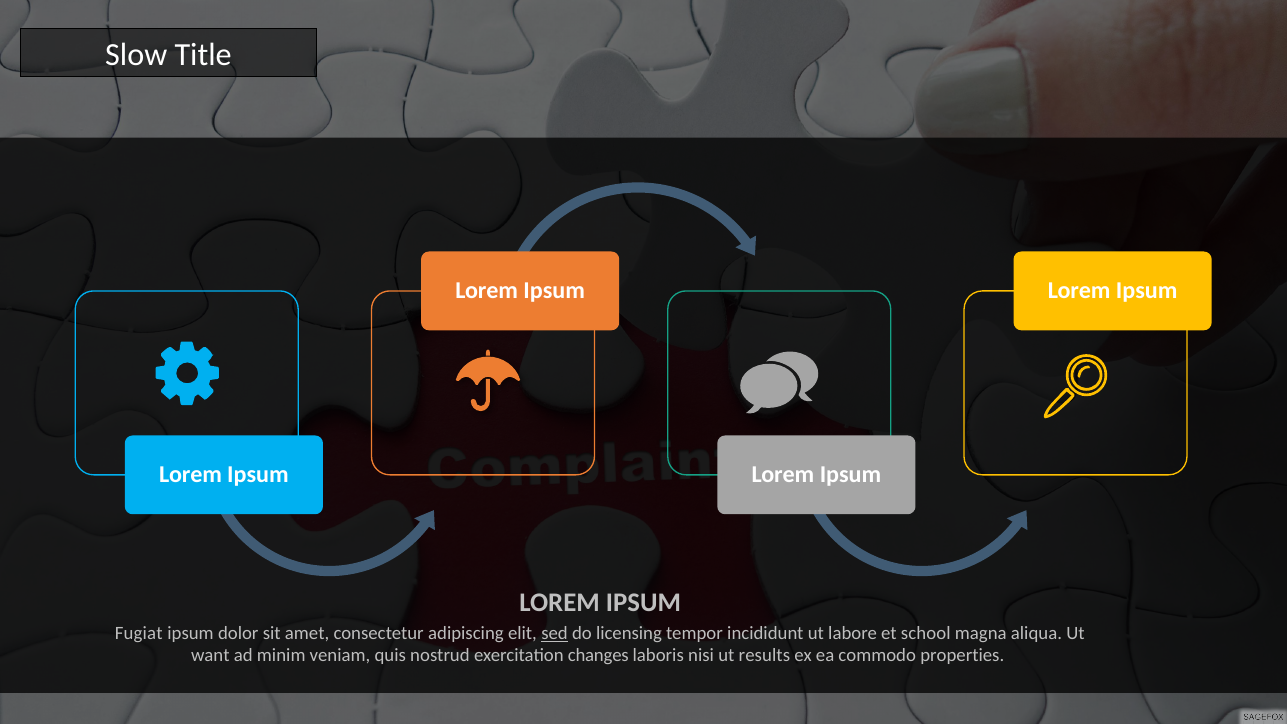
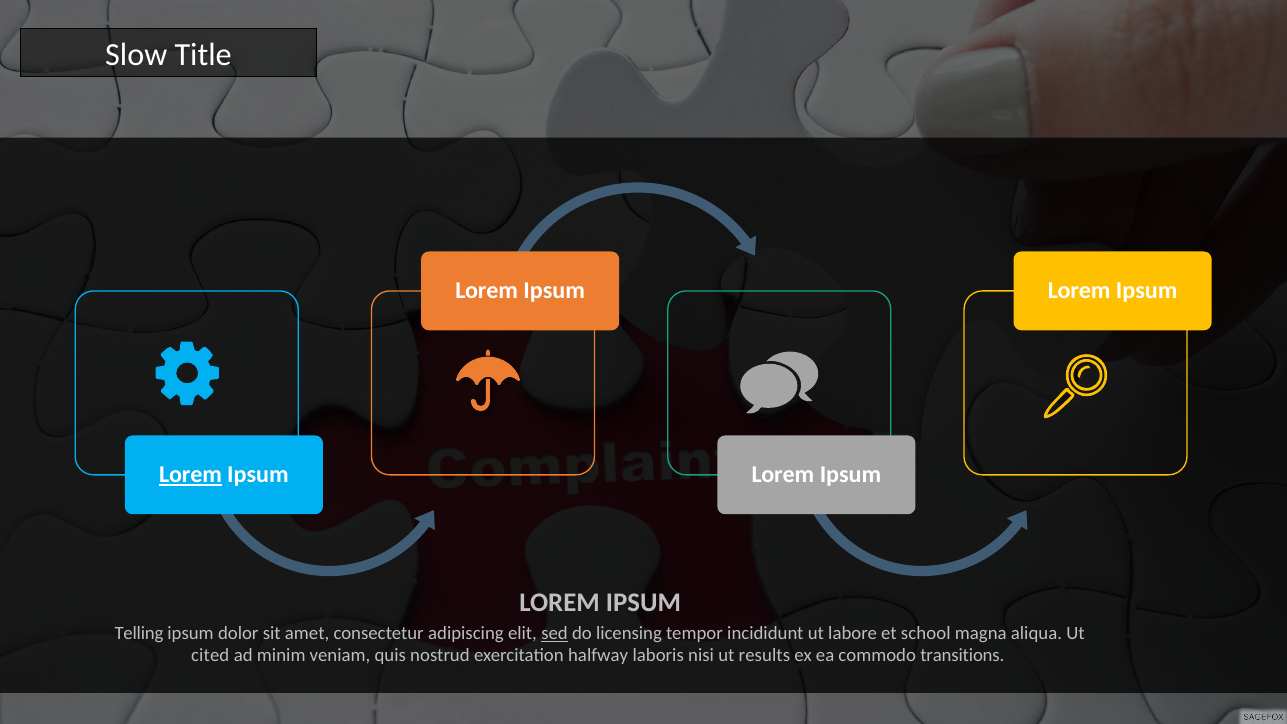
Lorem underline: none -> present (190, 475)
Fugiat: Fugiat -> Telling (139, 633)
want: want -> cited (210, 656)
changes: changes -> halfway (598, 656)
properties: properties -> transitions (962, 656)
